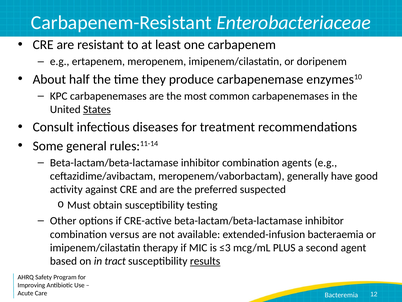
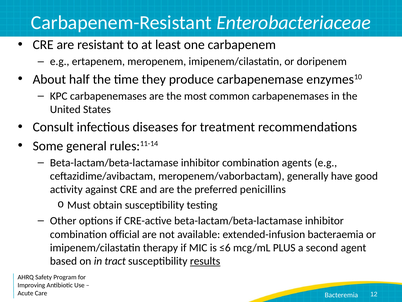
States underline: present -> none (97, 109)
suspected: suspected -> penicillins (263, 189)
versus: versus -> official (125, 234)
≤3: ≤3 -> ≤6 (225, 247)
